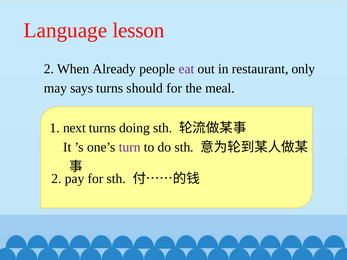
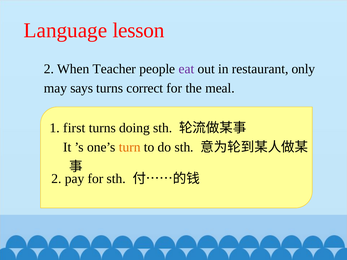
Already: Already -> Teacher (114, 69)
should: should -> correct (145, 88)
next: next -> first (74, 128)
turn colour: purple -> orange (130, 147)
